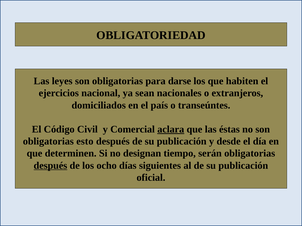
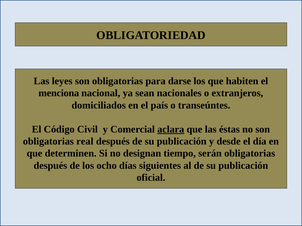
ejercicios: ejercicios -> menciona (59, 93)
esto: esto -> real (85, 142)
después underline: present -> none (50, 166)
